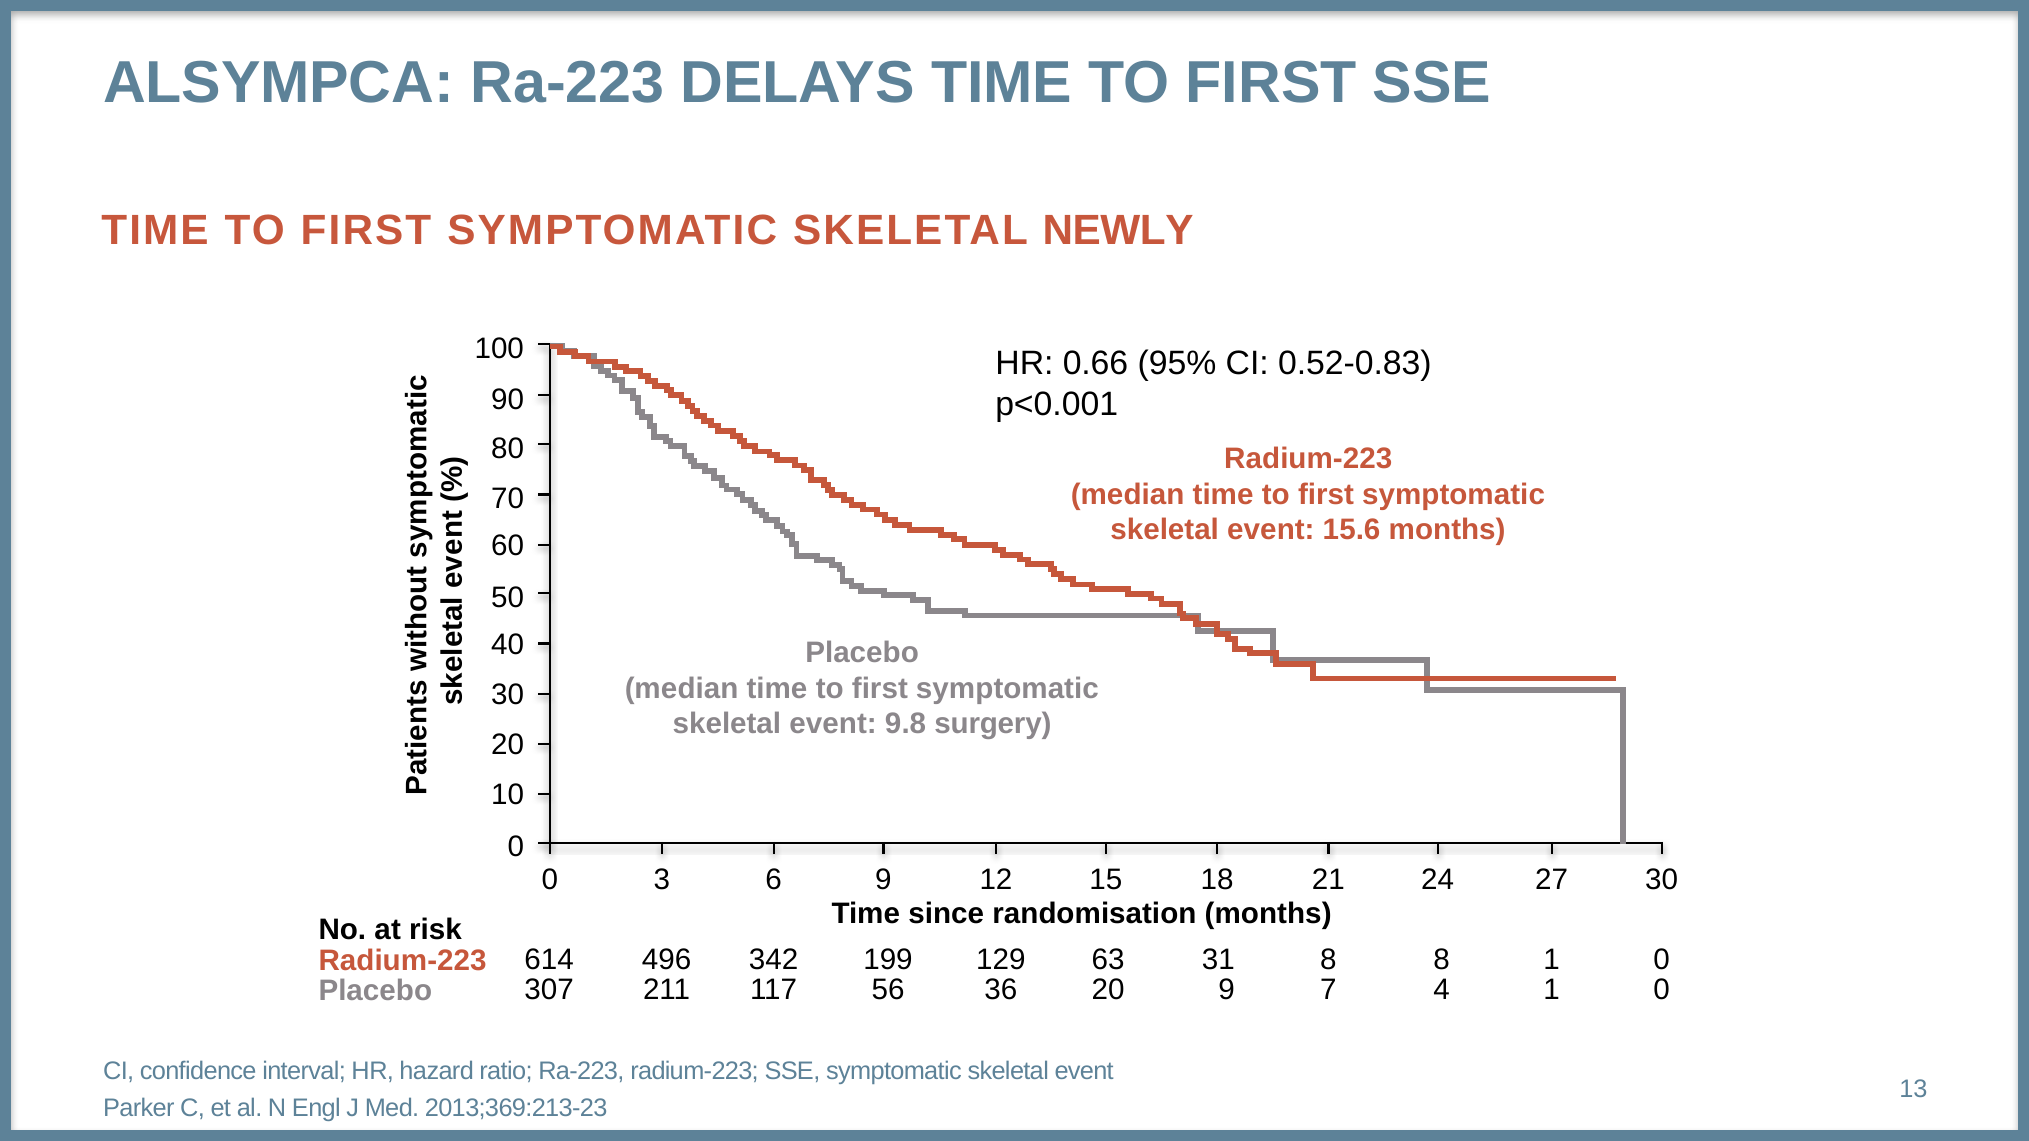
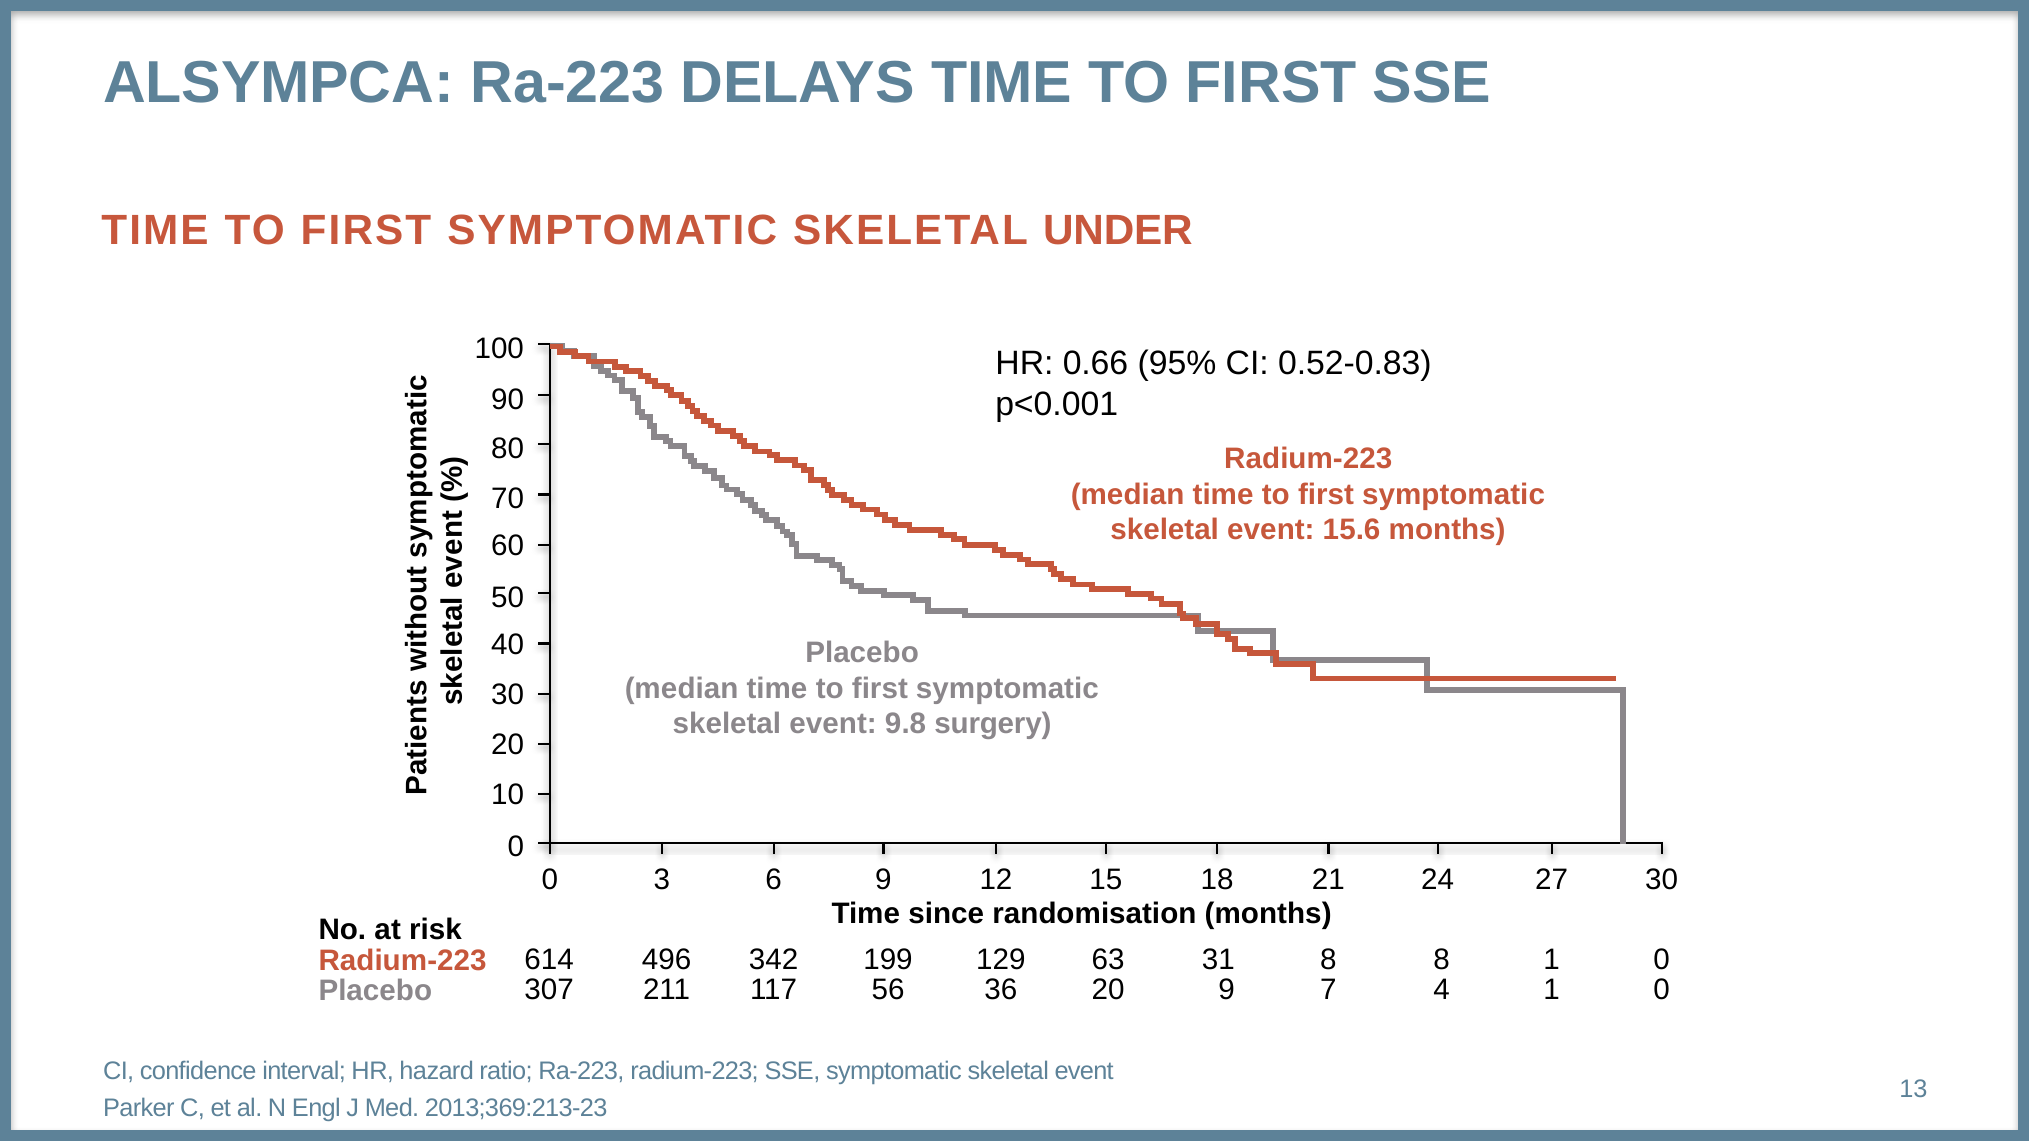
NEWLY: NEWLY -> UNDER (1118, 230)
